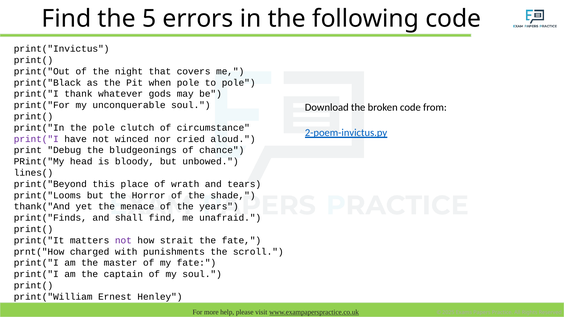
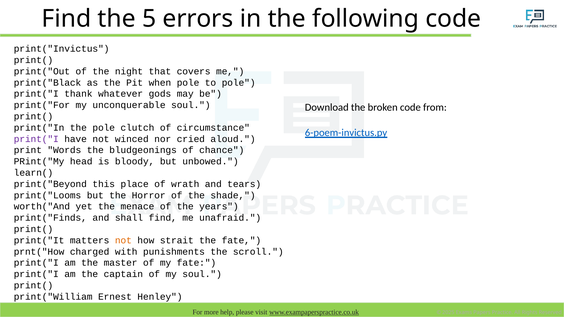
2-poem-invictus.py: 2-poem-invictus.py -> 6-poem-invictus.py (346, 133)
Debug: Debug -> Words (64, 150)
lines(: lines( -> learn( (33, 173)
thank("And: thank("And -> worth("And (42, 207)
not colour: purple -> orange (123, 241)
